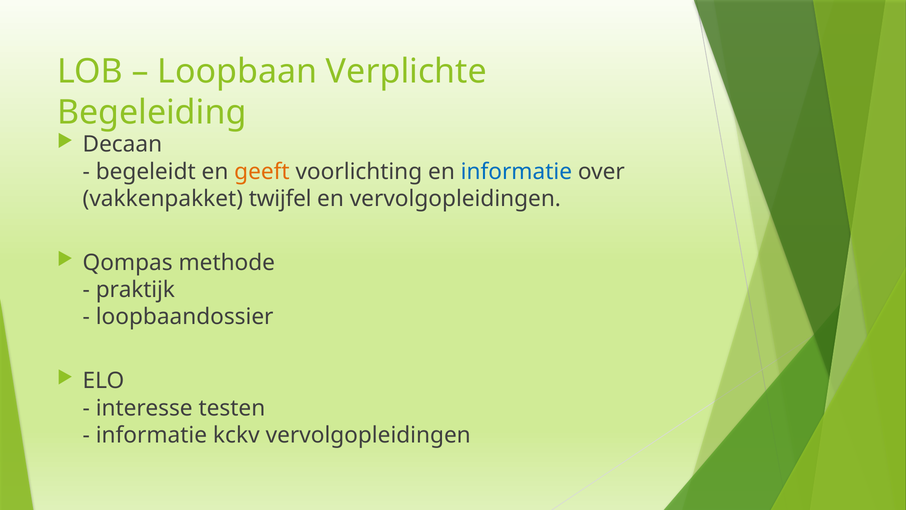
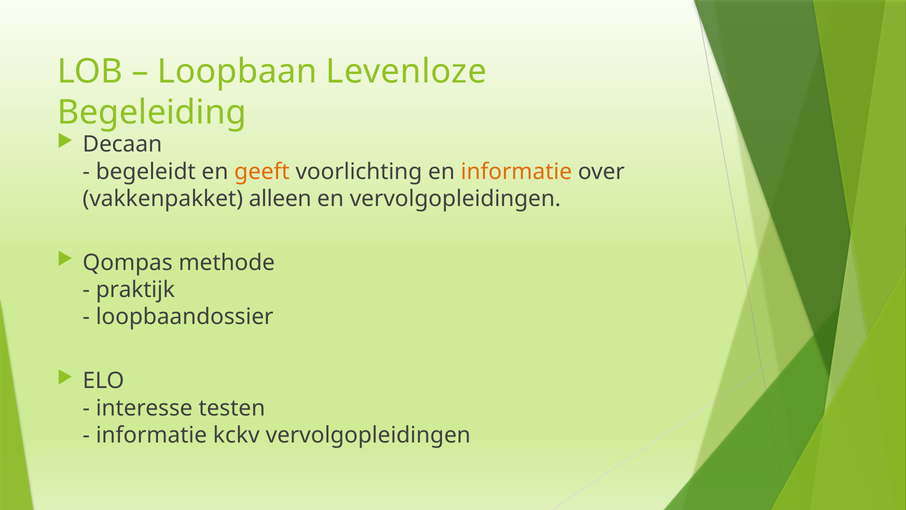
Verplichte: Verplichte -> Levenloze (406, 71)
informatie colour: blue -> orange (516, 171)
twijfel: twijfel -> alleen (280, 199)
